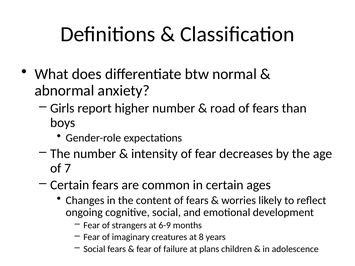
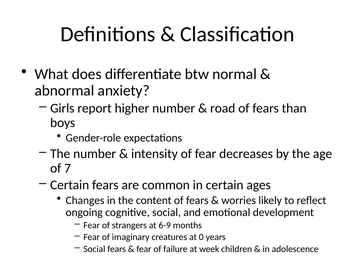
8: 8 -> 0 (201, 237)
plans: plans -> week (209, 249)
